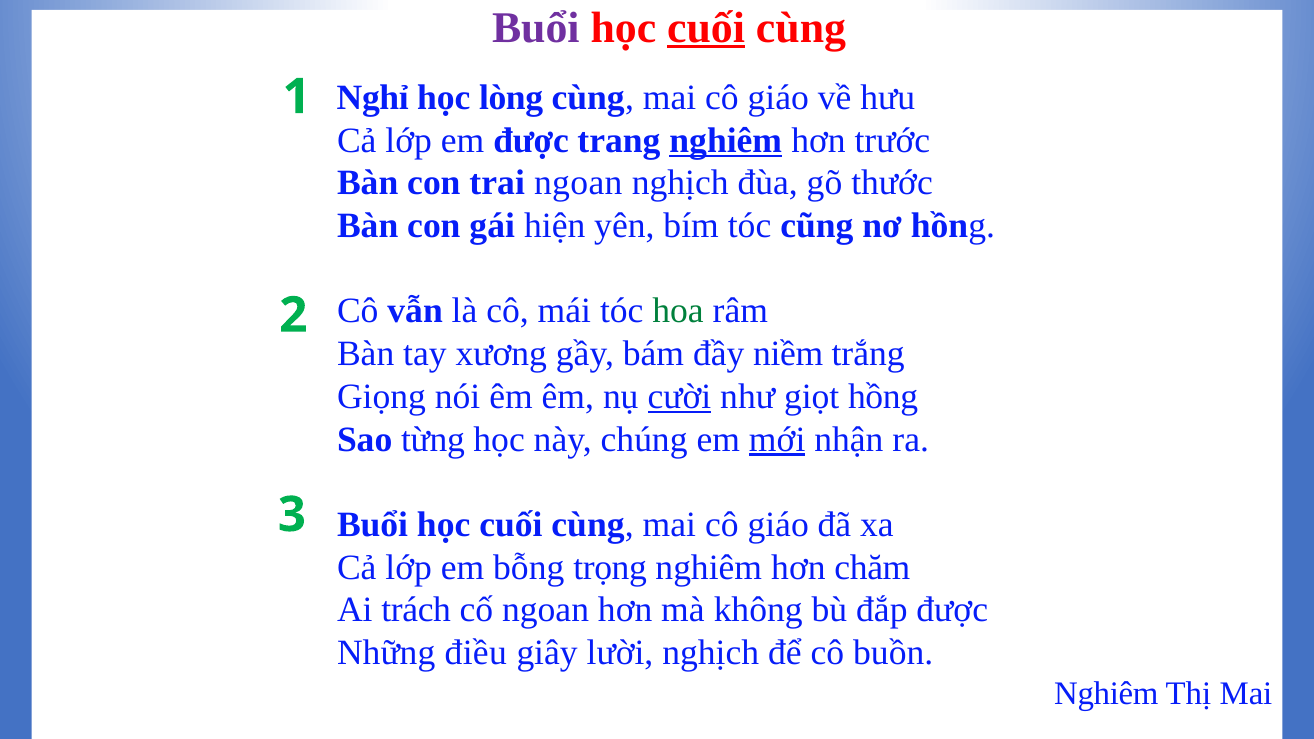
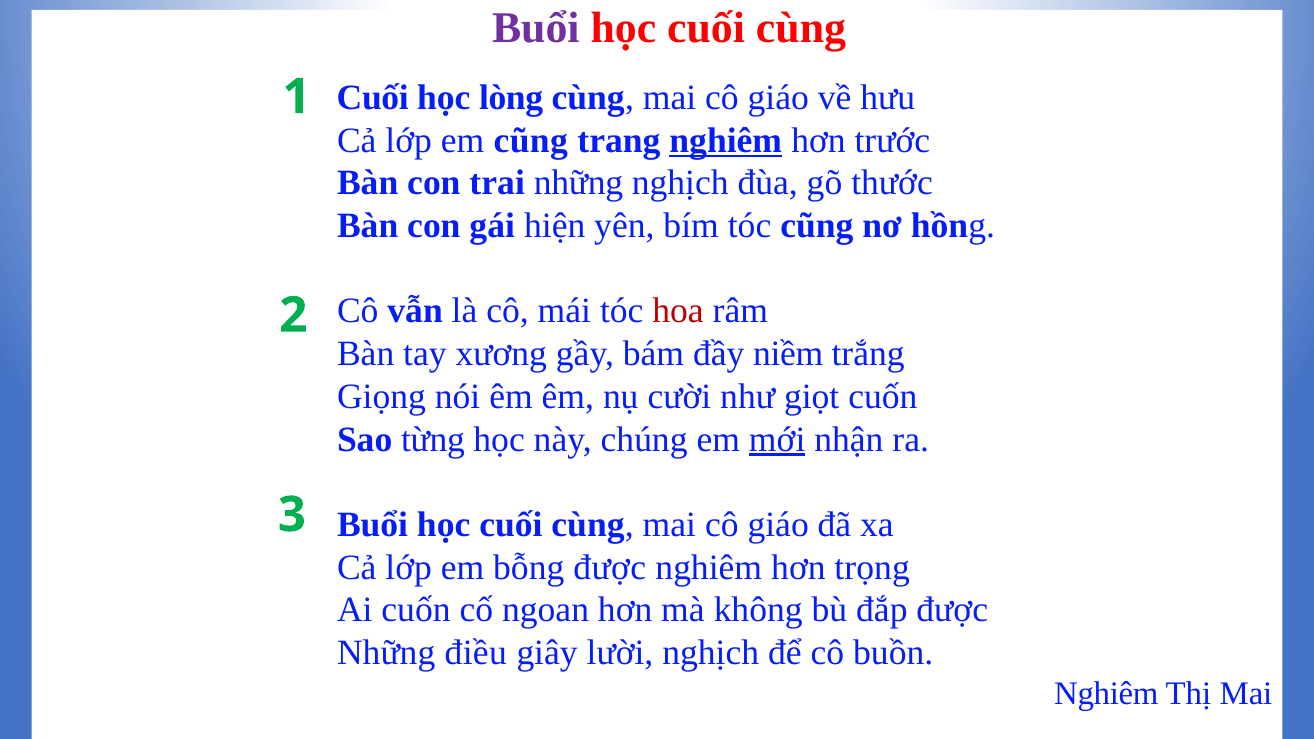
cuối underline: present -> none (706, 28)
Nghỉ: Nghỉ -> Cuối (373, 98)
em được: được -> cũng (531, 141)
trai ngoan: ngoan -> những (579, 183)
hoa colour: green -> red (678, 311)
cười underline: present -> none (679, 397)
giọt hồng: hồng -> cuốn (883, 397)
bỗng trọng: trọng -> được (610, 567)
chăm: chăm -> trọng (872, 567)
Ai trách: trách -> cuốn (416, 610)
